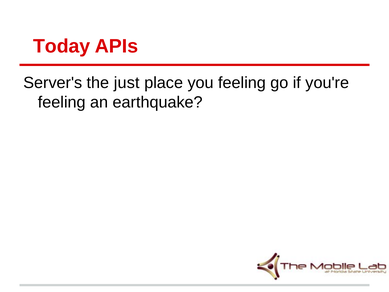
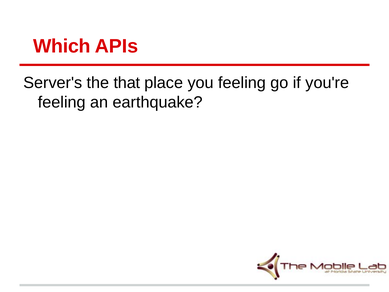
Today: Today -> Which (62, 46)
just: just -> that (127, 83)
